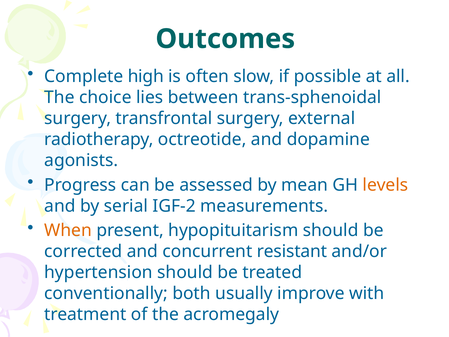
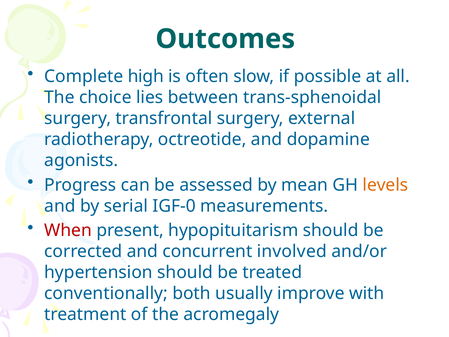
IGF-2: IGF-2 -> IGF-0 (174, 206)
When colour: orange -> red (68, 230)
resistant: resistant -> involved (292, 251)
